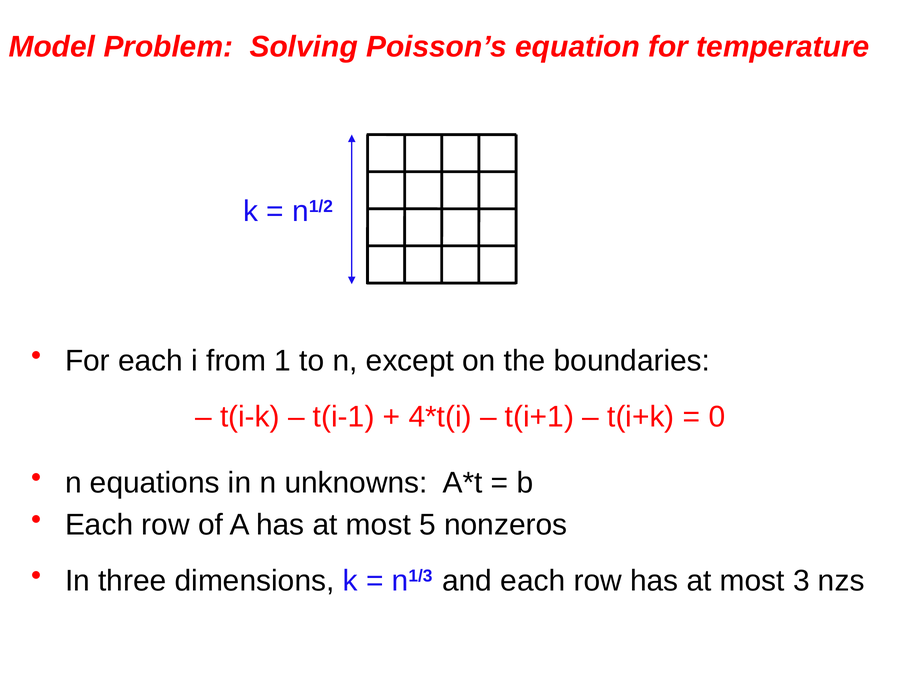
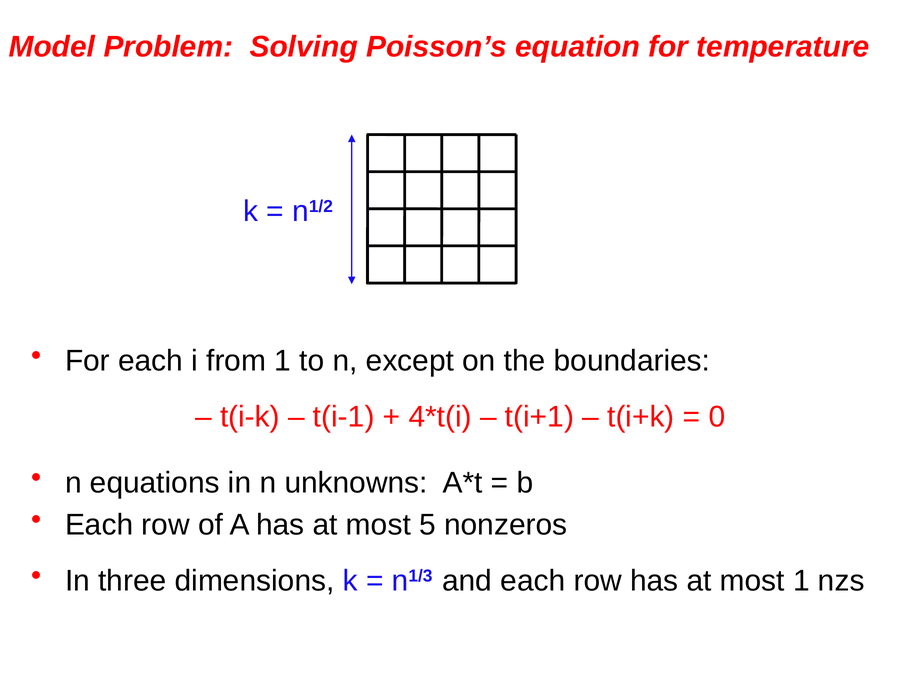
most 3: 3 -> 1 (801, 581)
